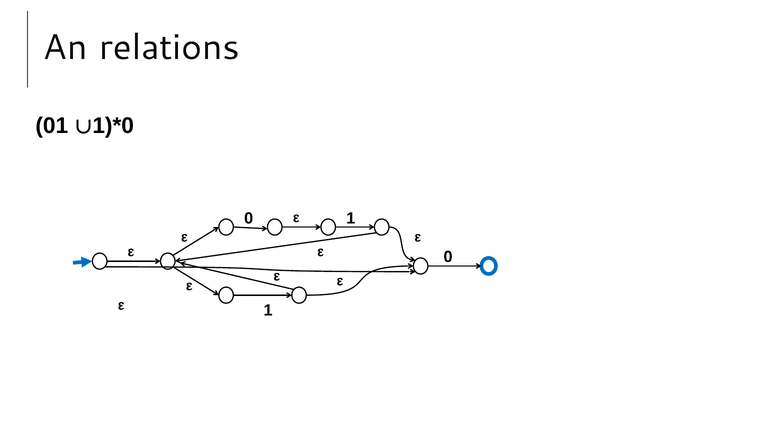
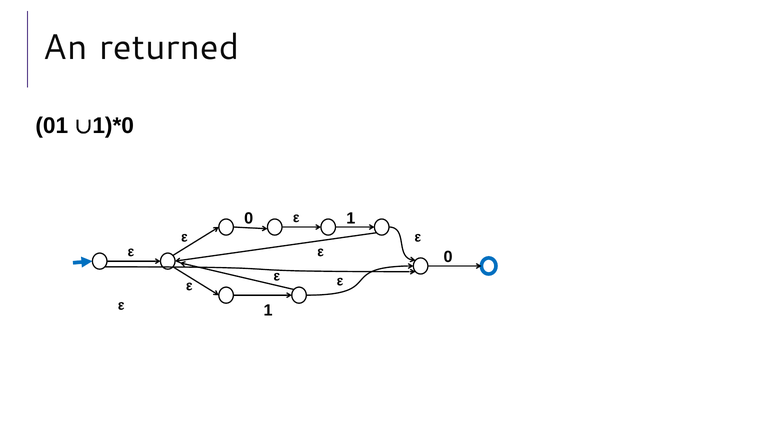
relations: relations -> returned (169, 48)
